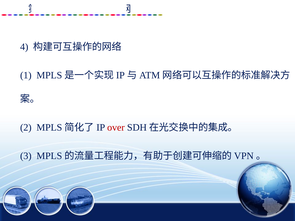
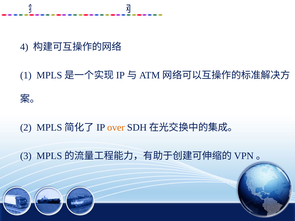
over colour: red -> orange (116, 128)
